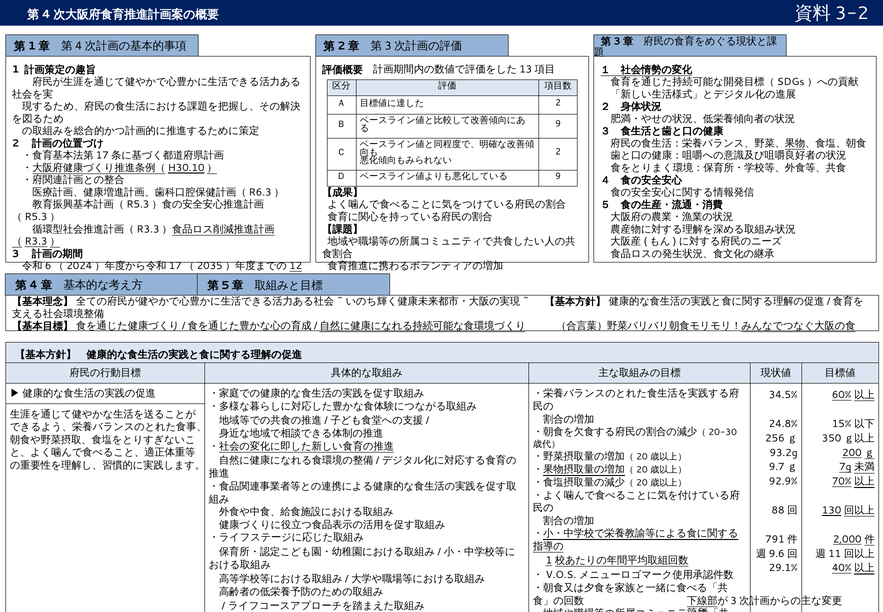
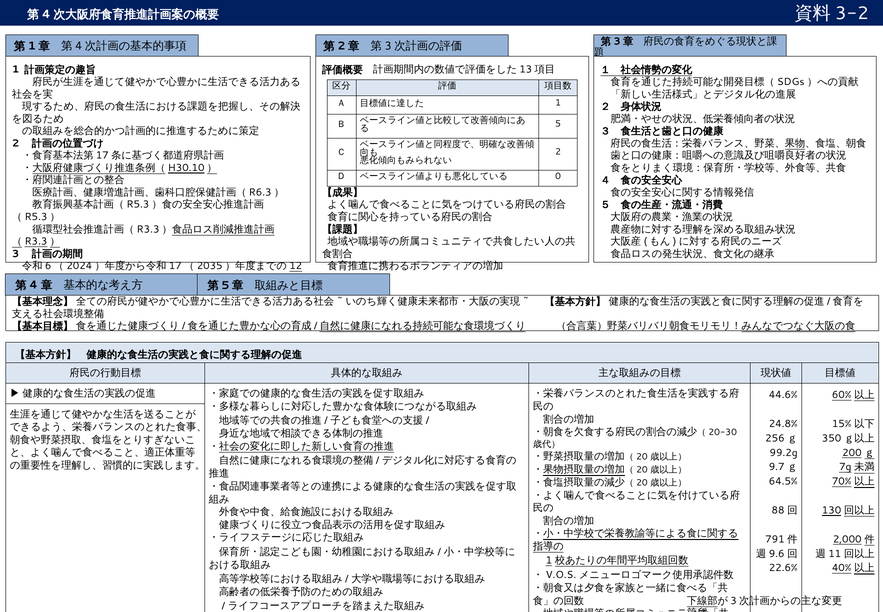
2: 2 -> 1 (558, 103)
9: 9 -> 5 (558, 124)
9: 9 -> 0 (558, 176)
34.5%: 34.5% -> 44.6% (783, 395)
93.2g: 93.2g -> 99.2g (784, 452)
92.9%: 92.9% -> 64.5% (783, 481)
29.1%: 29.1% -> 22.6% (783, 567)
